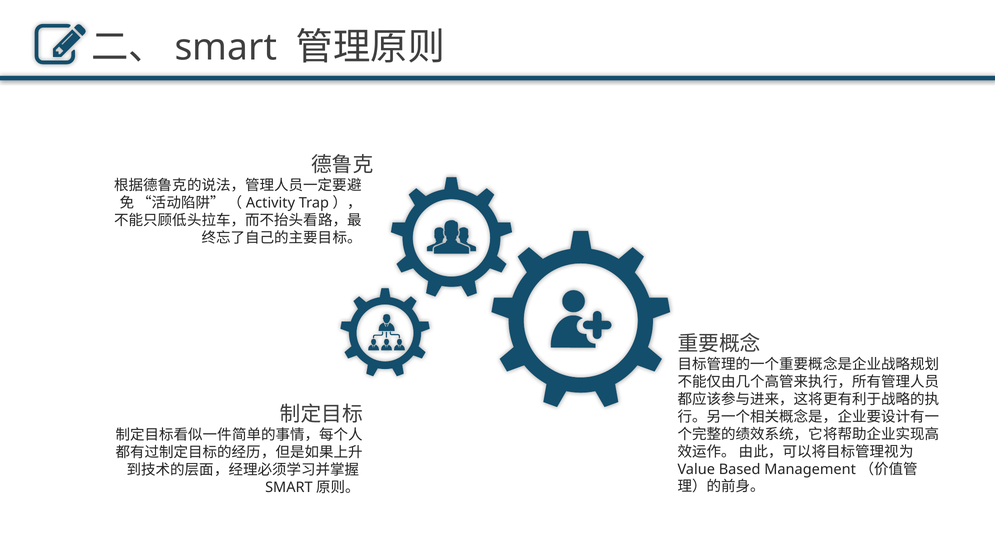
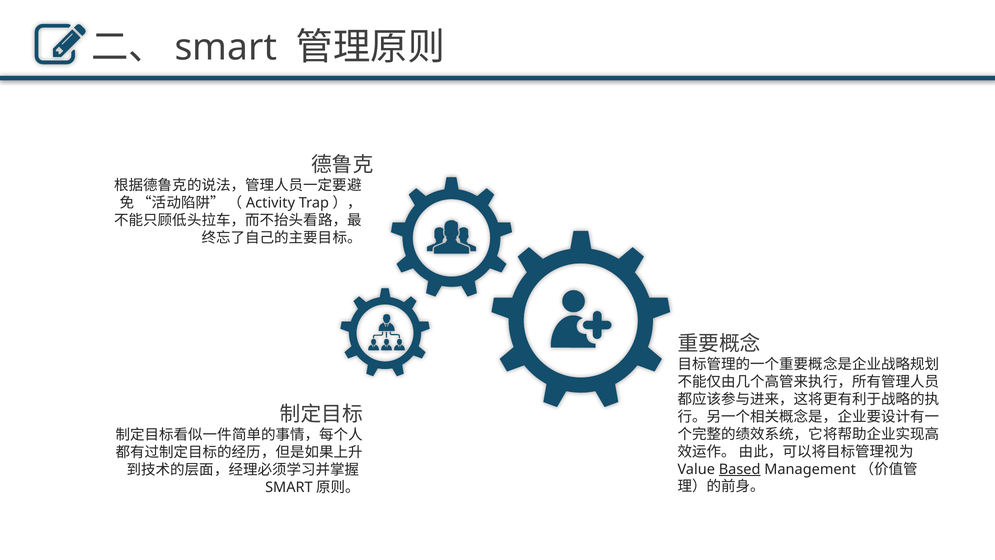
Based underline: none -> present (740, 469)
